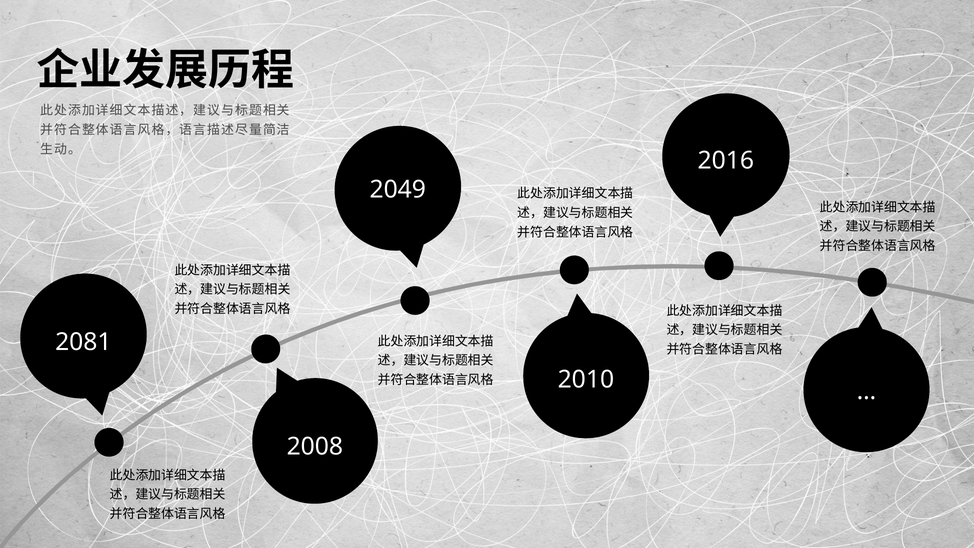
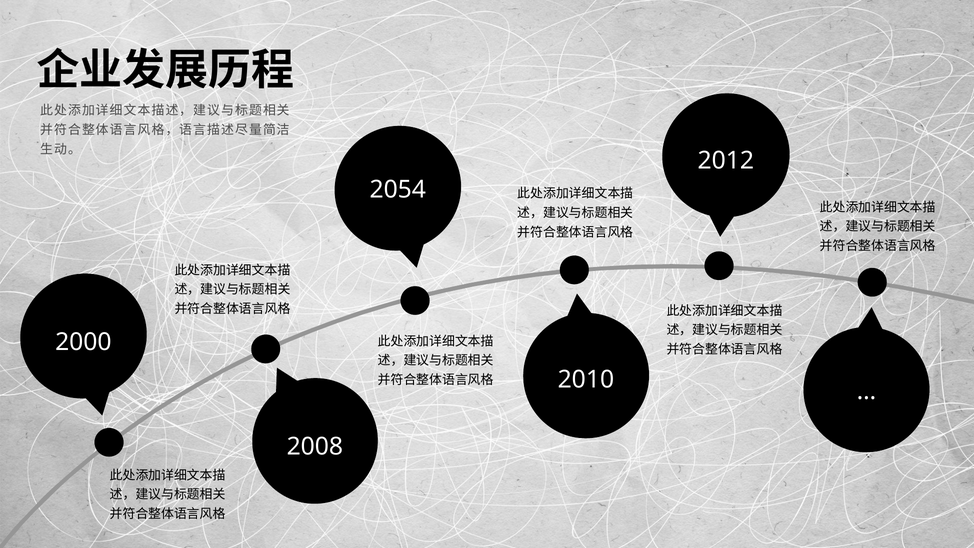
2016: 2016 -> 2012 (726, 160)
2049: 2049 -> 2054 (398, 190)
2081: 2081 -> 2000 (83, 342)
